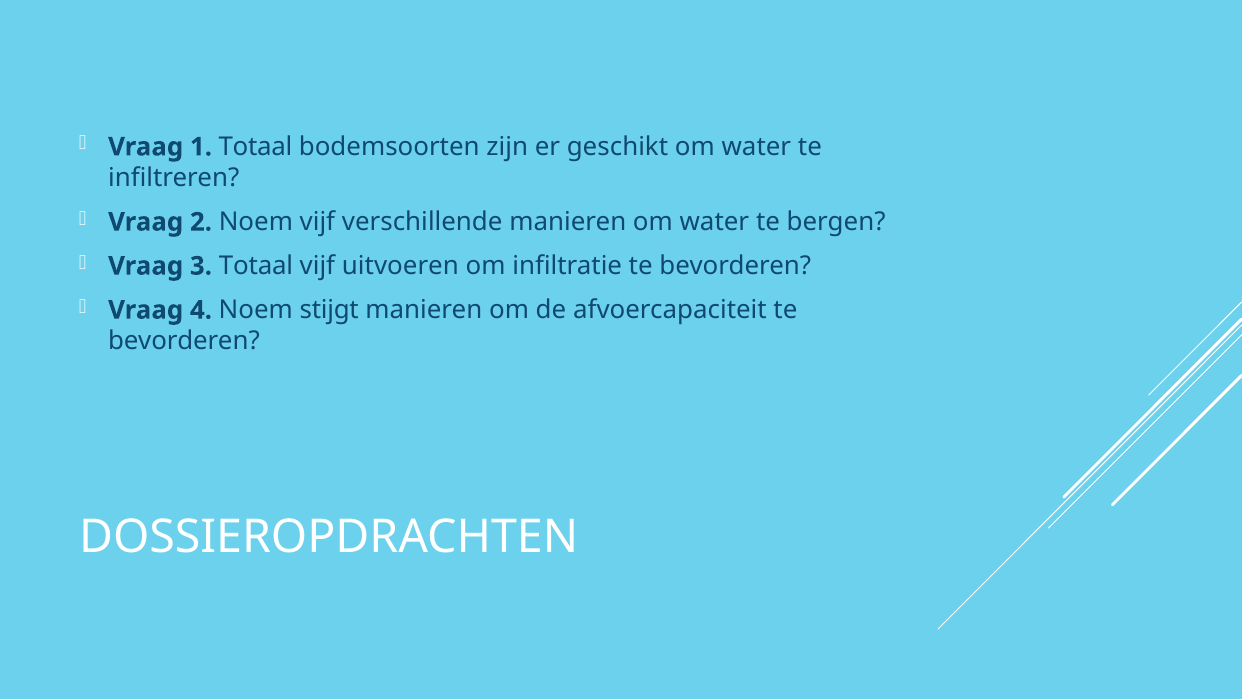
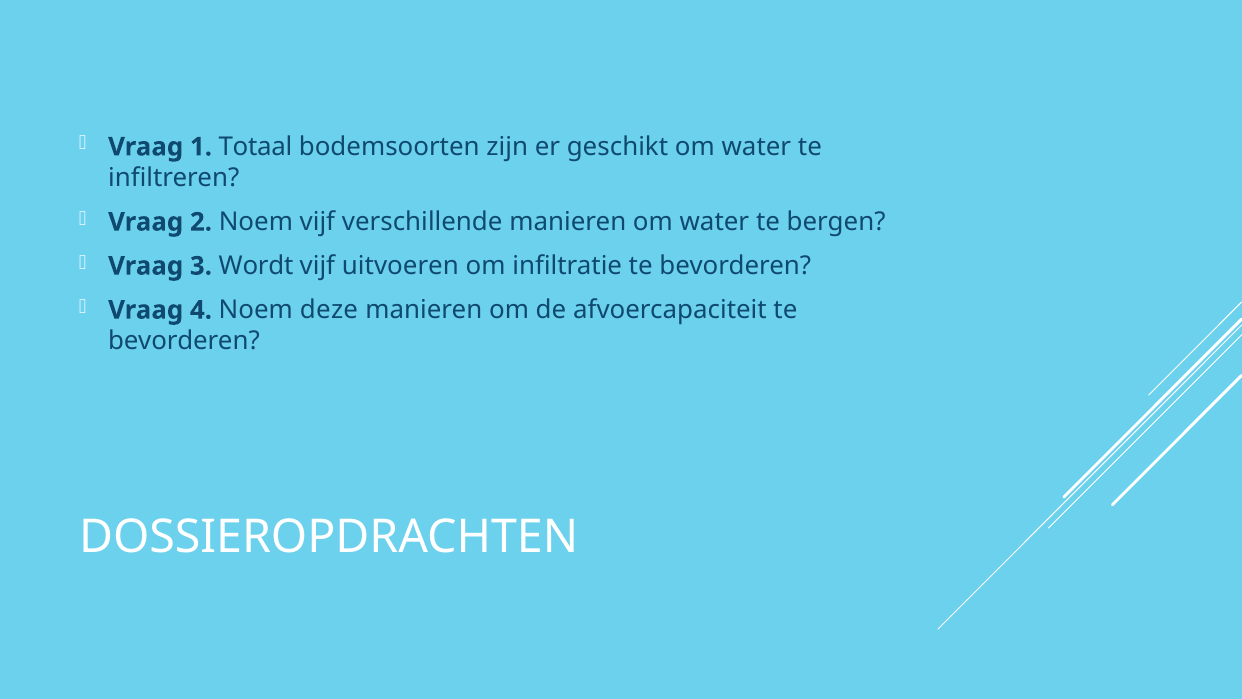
3 Totaal: Totaal -> Wordt (256, 266)
stijgt: stijgt -> deze (329, 310)
